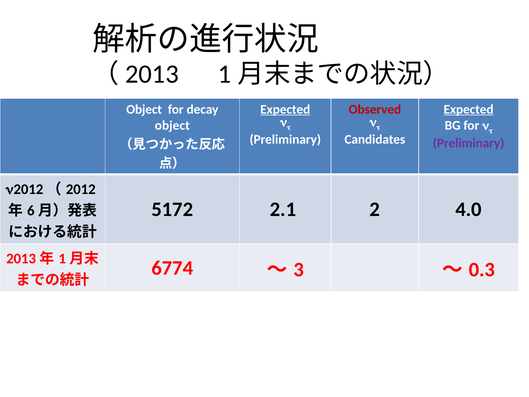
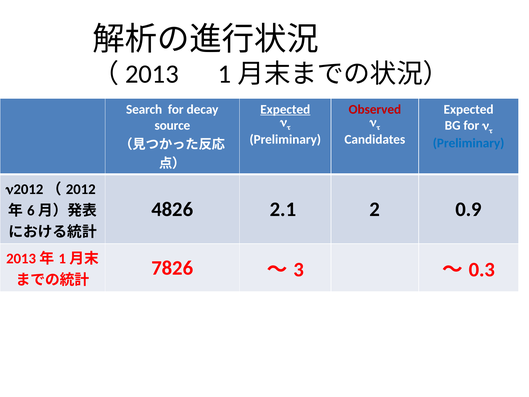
Object: Object -> Search (144, 109)
Expected underline: present -> none (469, 109)
object: object -> source (172, 125)
Preliminary colour: purple -> blue (469, 143)
5172: 5172 -> 4826 (172, 209)
4.0: 4.0 -> 0.9 (469, 209)
6774: 6774 -> 7826 (172, 268)
